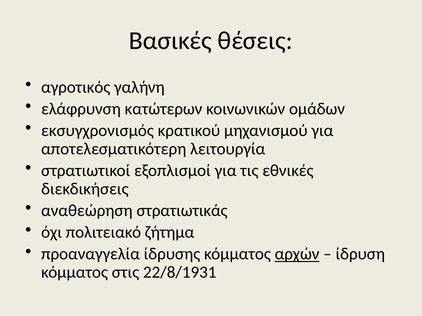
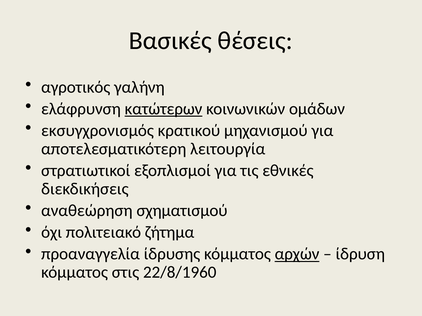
κατώτερων underline: none -> present (163, 109)
στρατιωτικάς: στρατιωτικάς -> σχηματισμού (182, 211)
22/8/1931: 22/8/1931 -> 22/8/1960 (180, 273)
